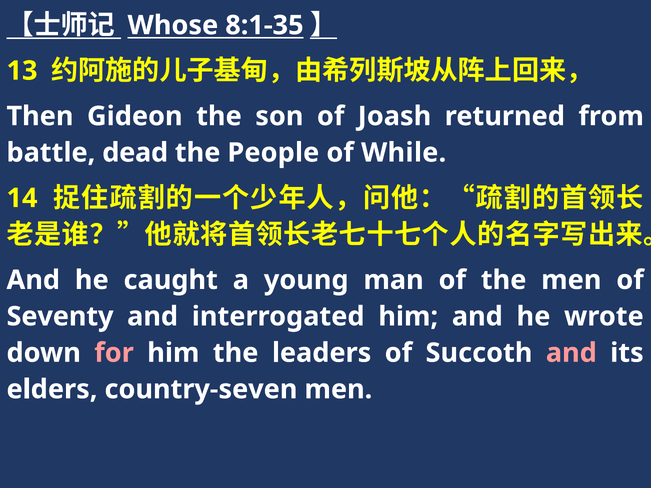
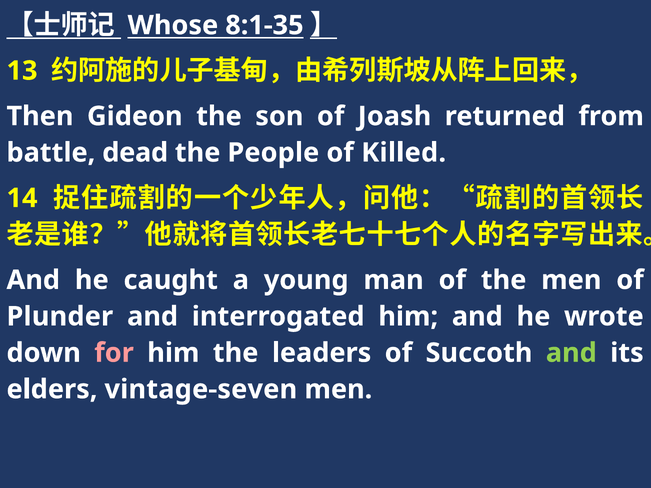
While: While -> Killed (404, 153)
Seventy: Seventy -> Plunder (60, 317)
and colour: pink -> light green (571, 353)
country-seven: country-seven -> vintage-seven (201, 390)
